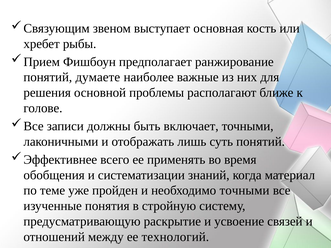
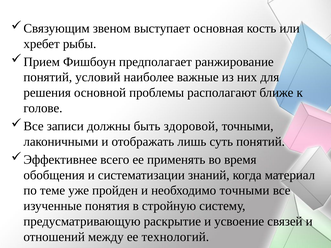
думаете: думаете -> условий (98, 77)
включает: включает -> здоровой (191, 126)
